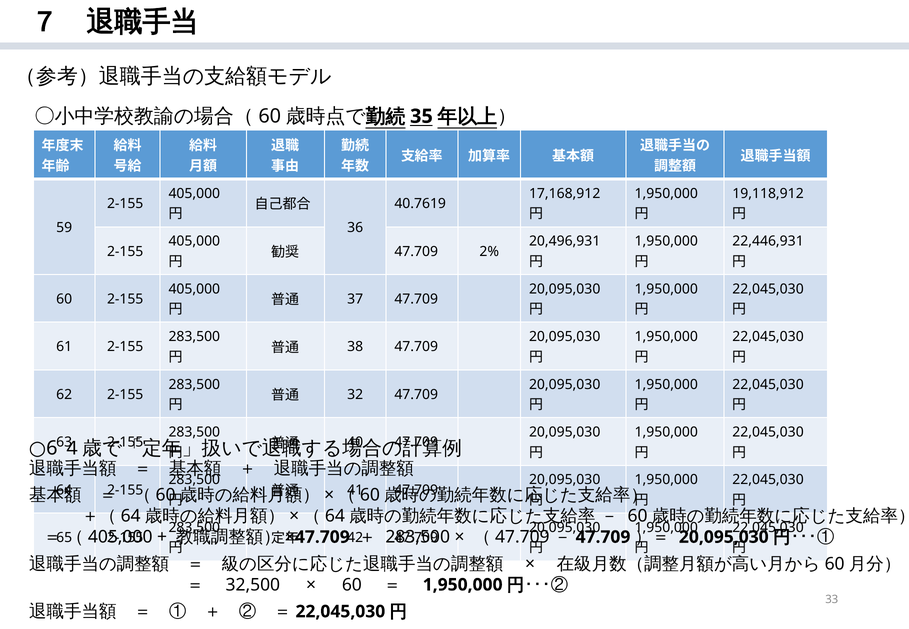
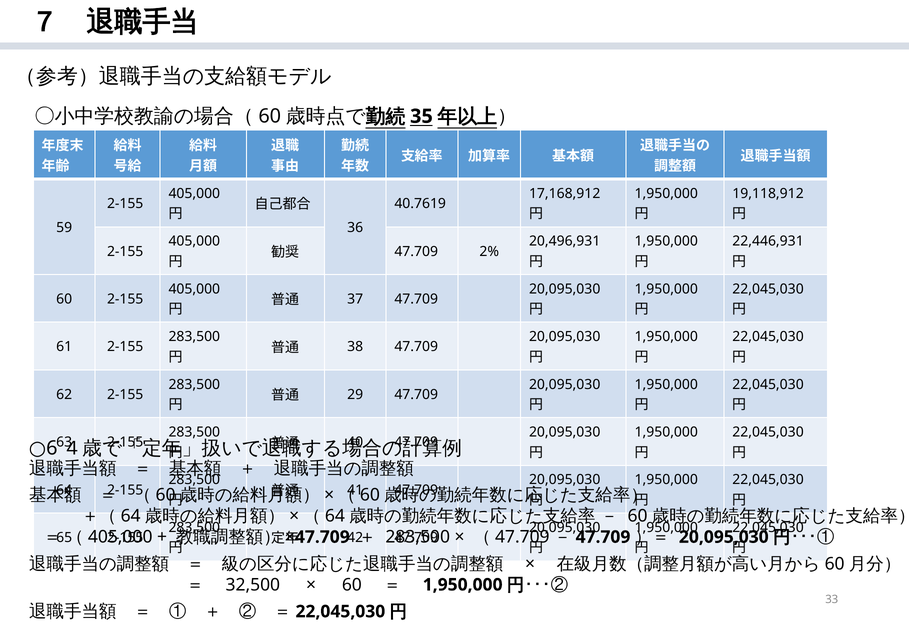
32: 32 -> 29 (355, 395)
